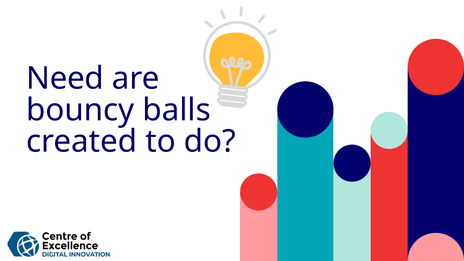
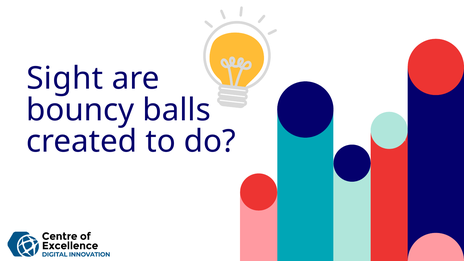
Need: Need -> Sight (65, 79)
